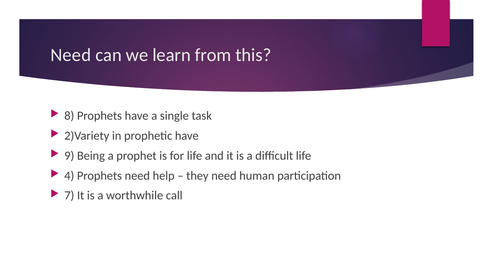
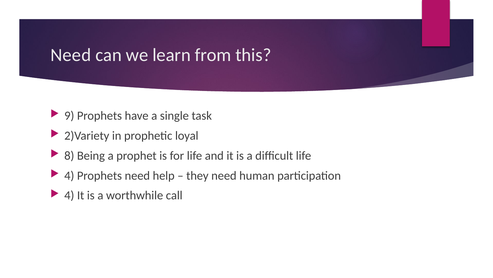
8: 8 -> 9 (69, 115)
prophetic have: have -> loyal (187, 135)
9: 9 -> 8 (69, 155)
7: 7 -> 4 (69, 195)
